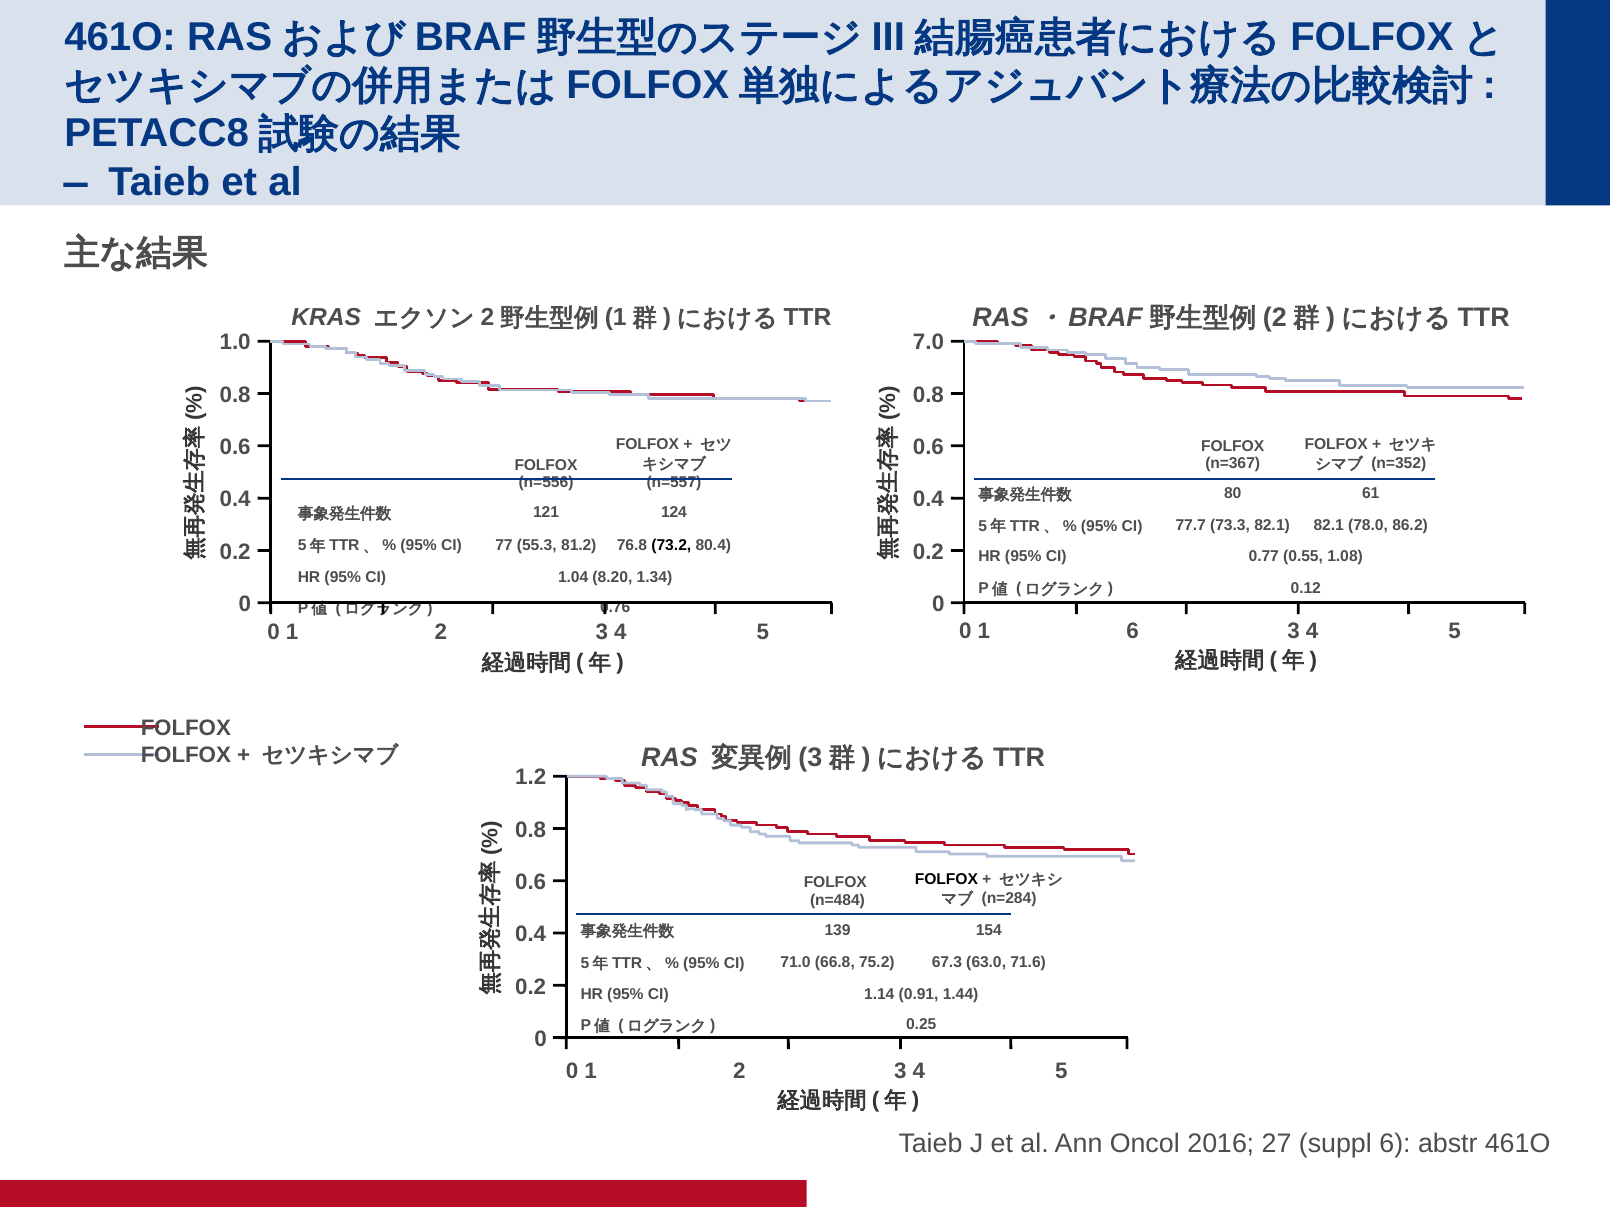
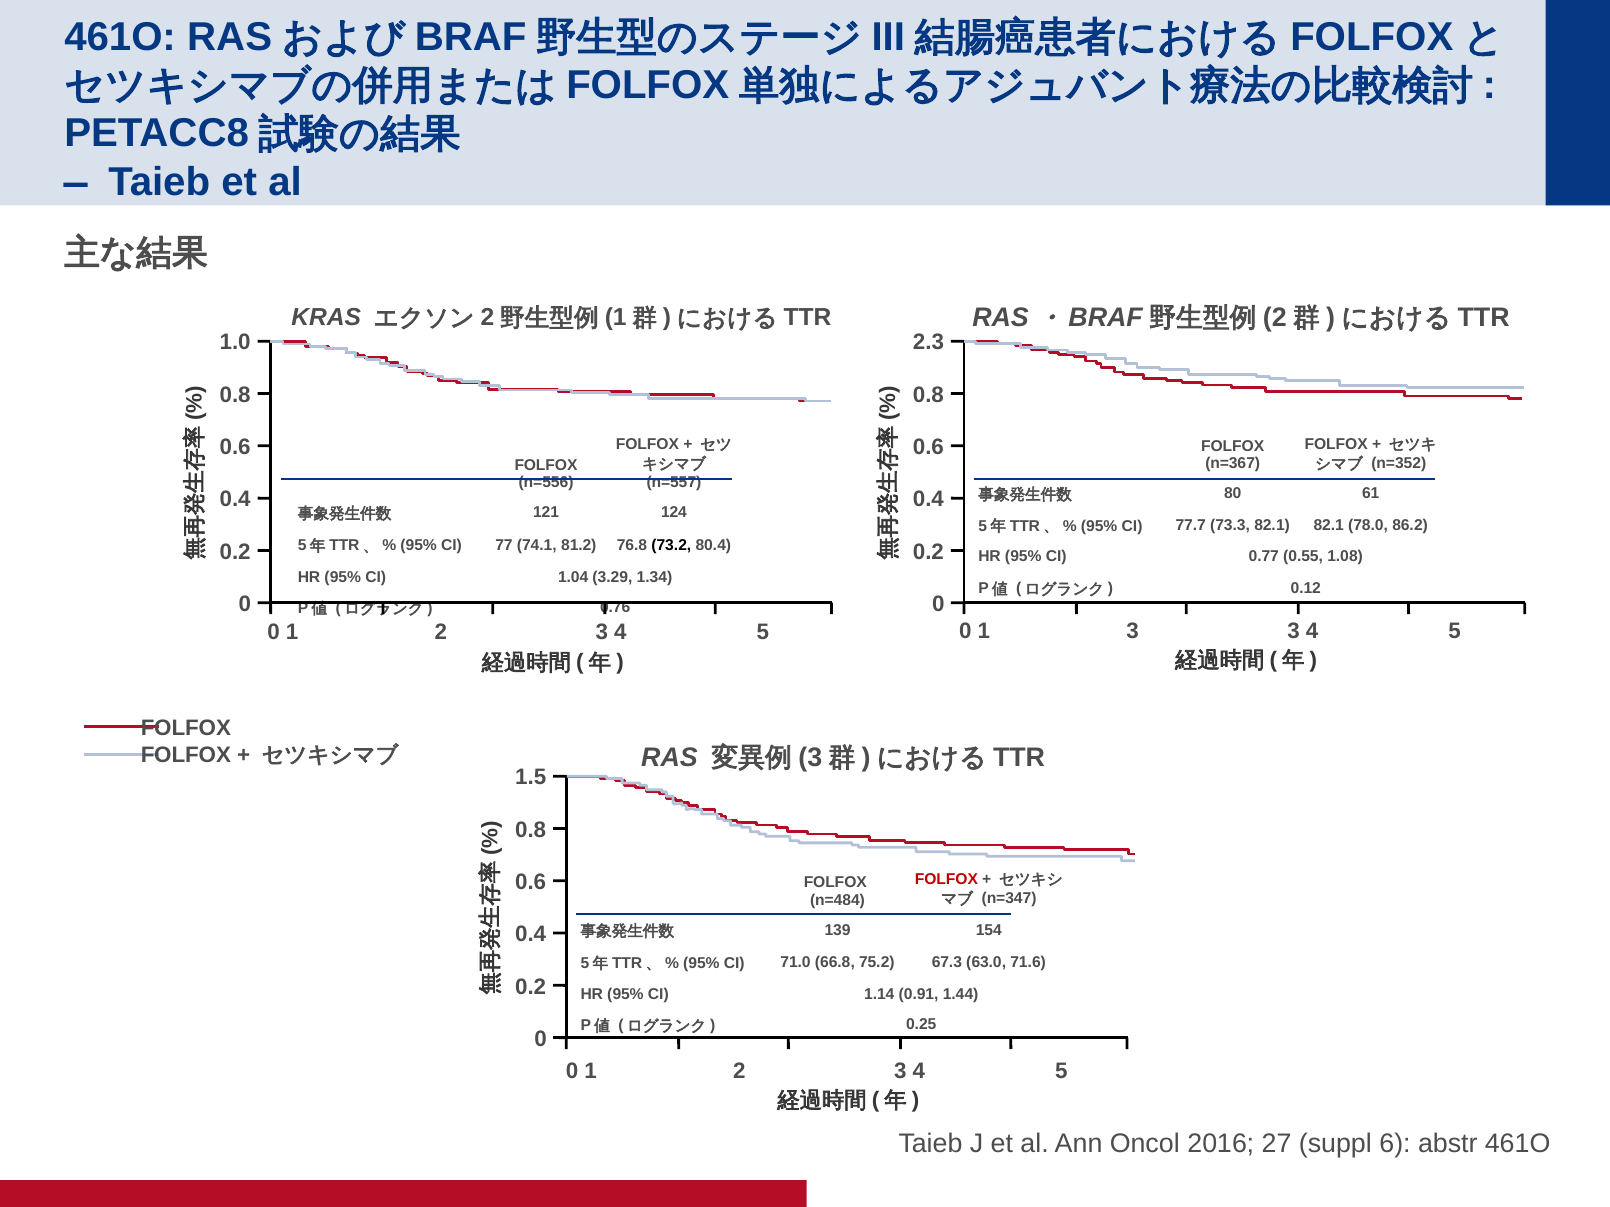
7.0: 7.0 -> 2.3 (928, 343)
55.3: 55.3 -> 74.1 (537, 545)
8.20: 8.20 -> 3.29 (612, 577)
1 6: 6 -> 3 (1133, 631)
1.2: 1.2 -> 1.5 (531, 778)
FOLFOX colour: black -> red (946, 879)
n=284: n=284 -> n=347 (1009, 899)
